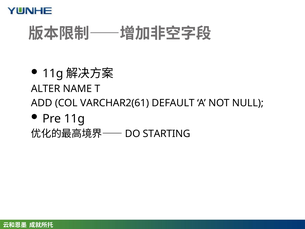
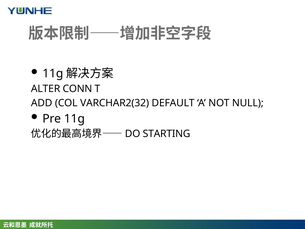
NAME: NAME -> CONN (77, 89)
VARCHAR2(61: VARCHAR2(61 -> VARCHAR2(32 (115, 103)
